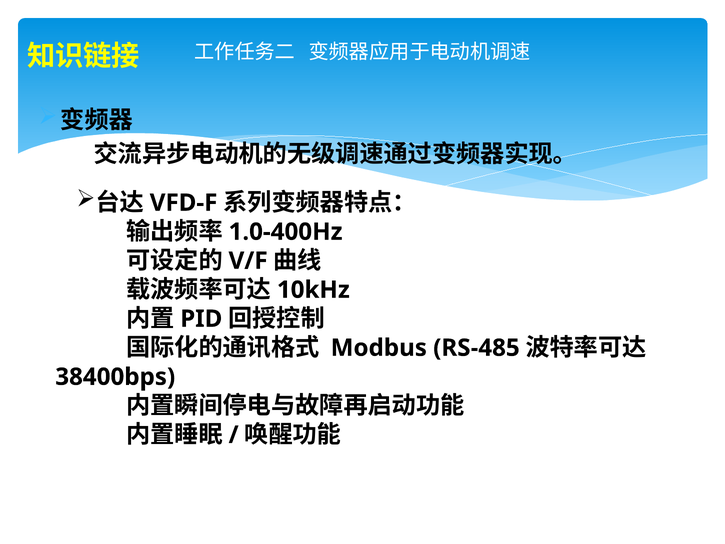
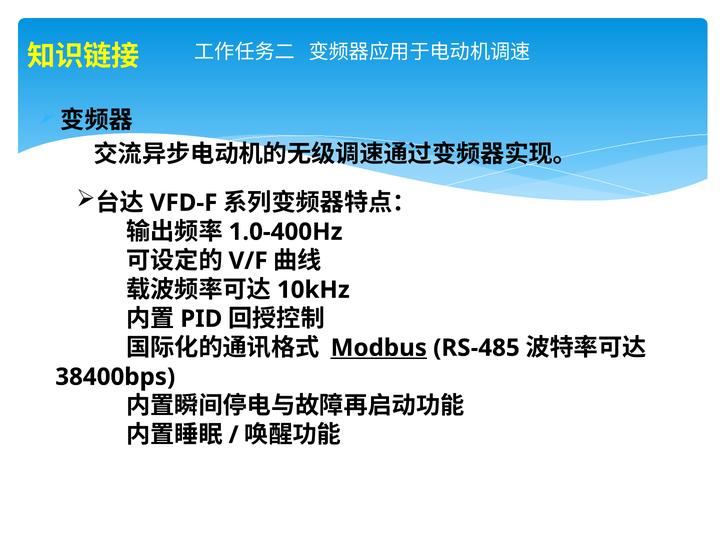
Modbus underline: none -> present (379, 348)
